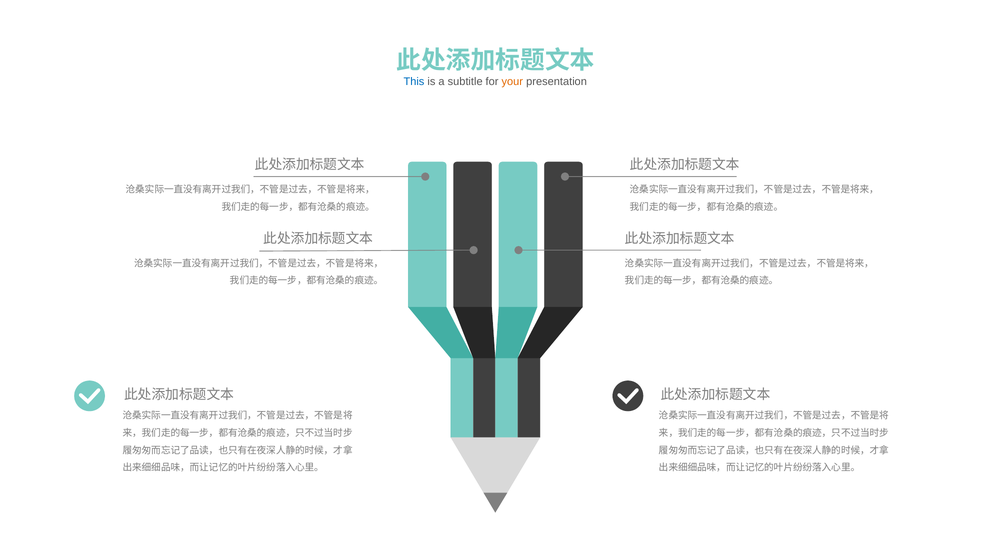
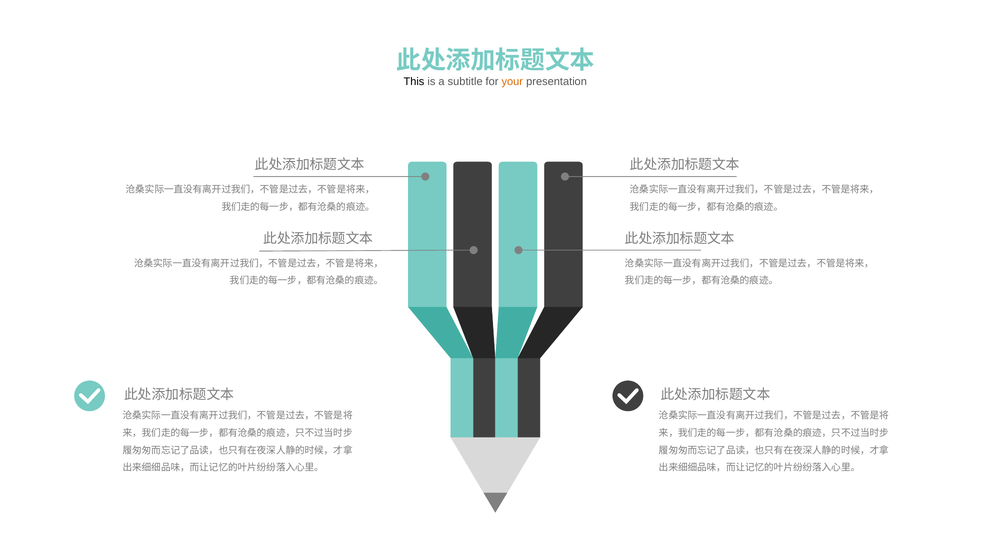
This colour: blue -> black (414, 82)
